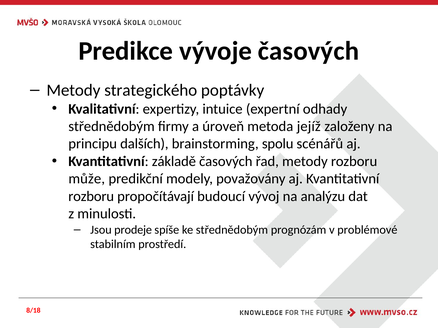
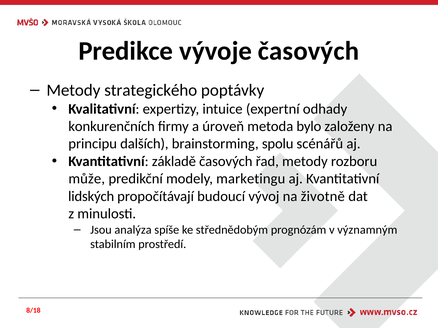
střednědobým: střednědobým -> konkurenčních (112, 127)
jejíž: jejíž -> bylo (309, 127)
považovány: považovány -> marketingu (251, 179)
rozboru: rozboru -> lidských (91, 197)
analýzu: analýzu -> životně (323, 197)
prodeje: prodeje -> analýza (133, 230)
problémové: problémové -> významným (367, 230)
